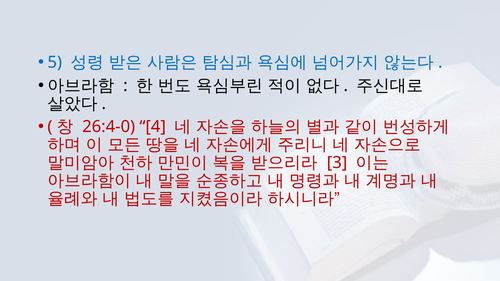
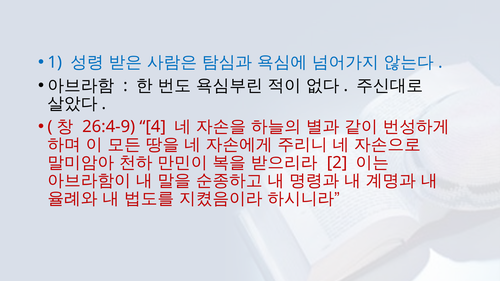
5: 5 -> 1 (55, 62)
26:4-0: 26:4-0 -> 26:4-9 (109, 127)
3: 3 -> 2 (337, 163)
